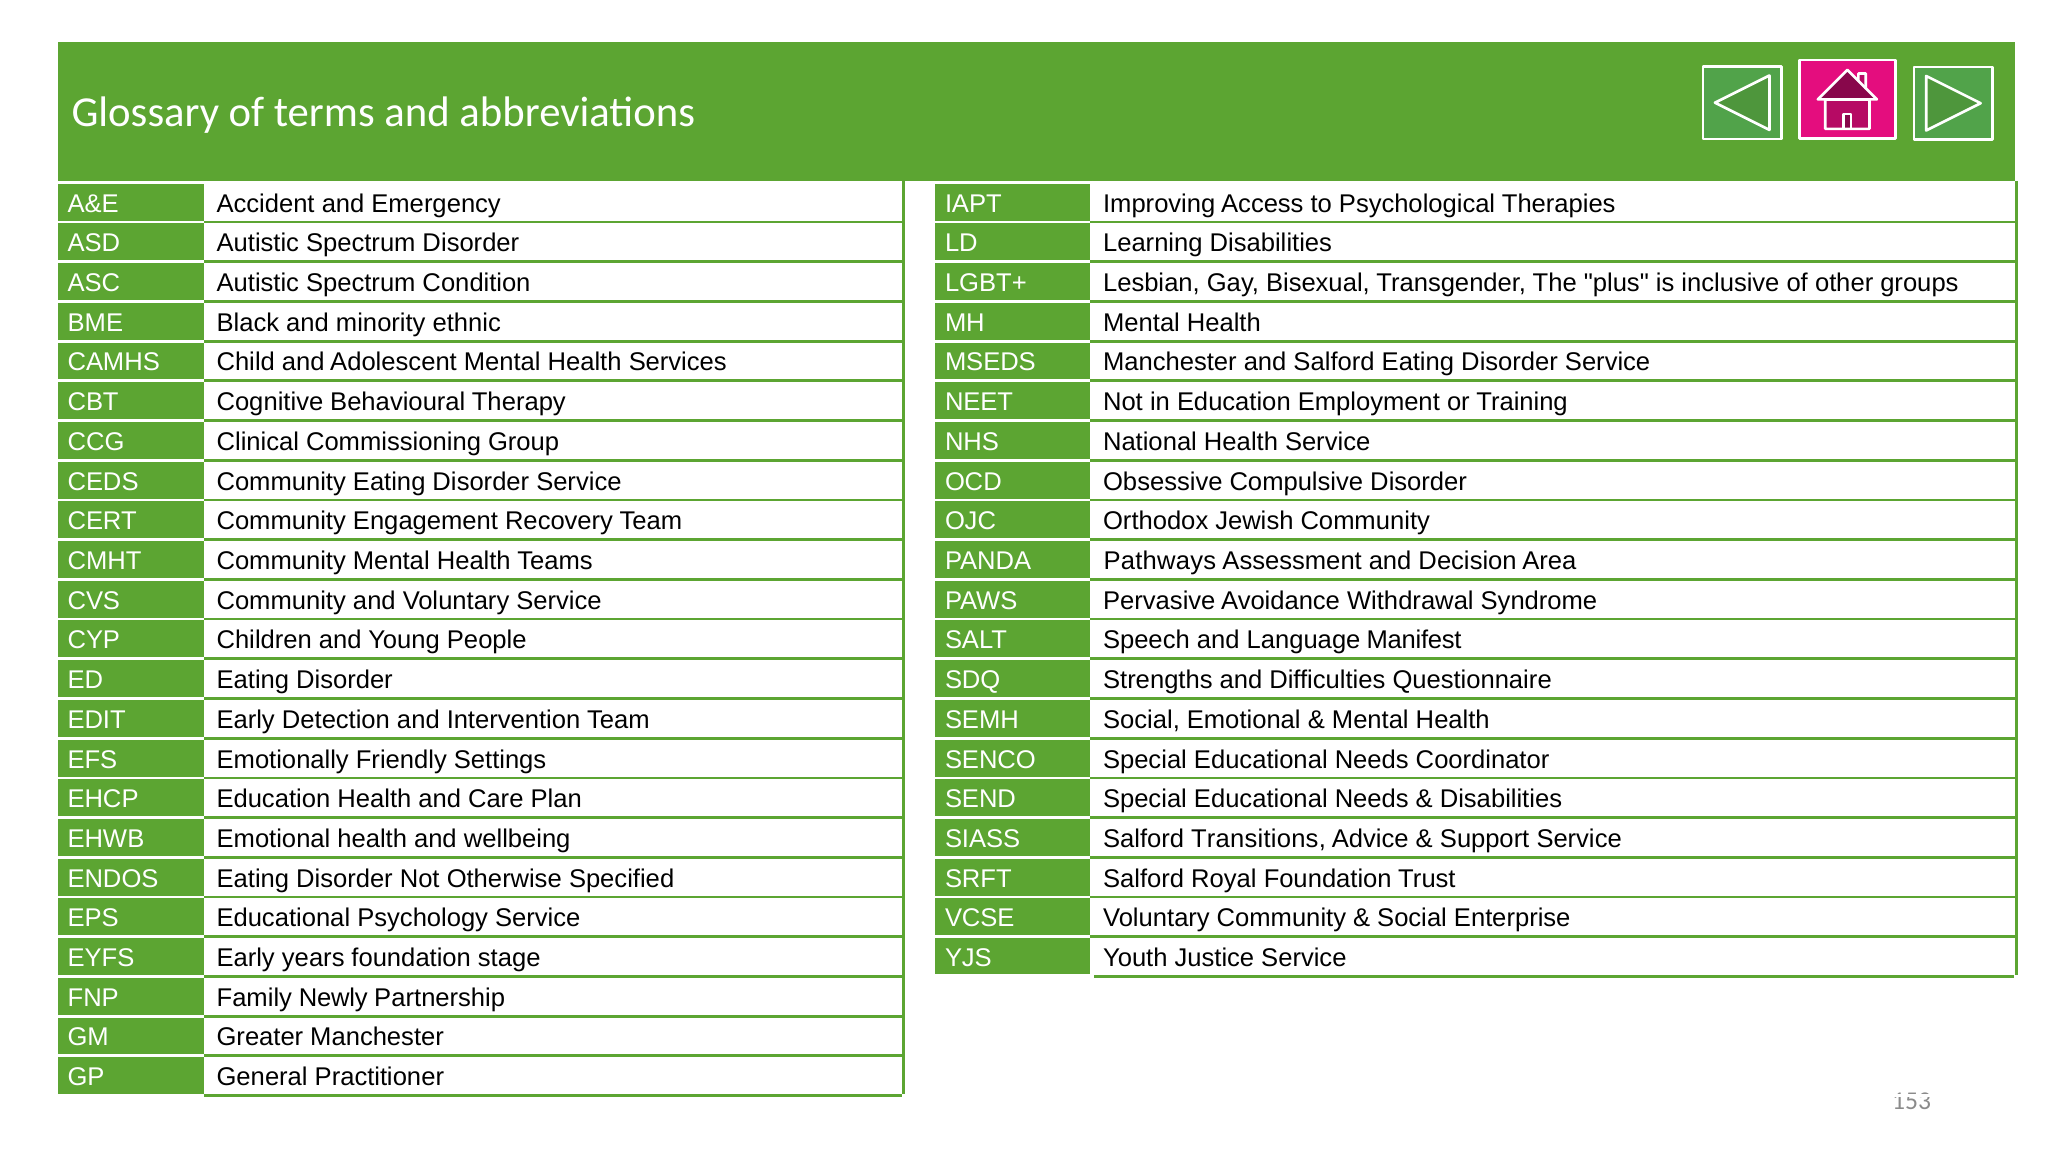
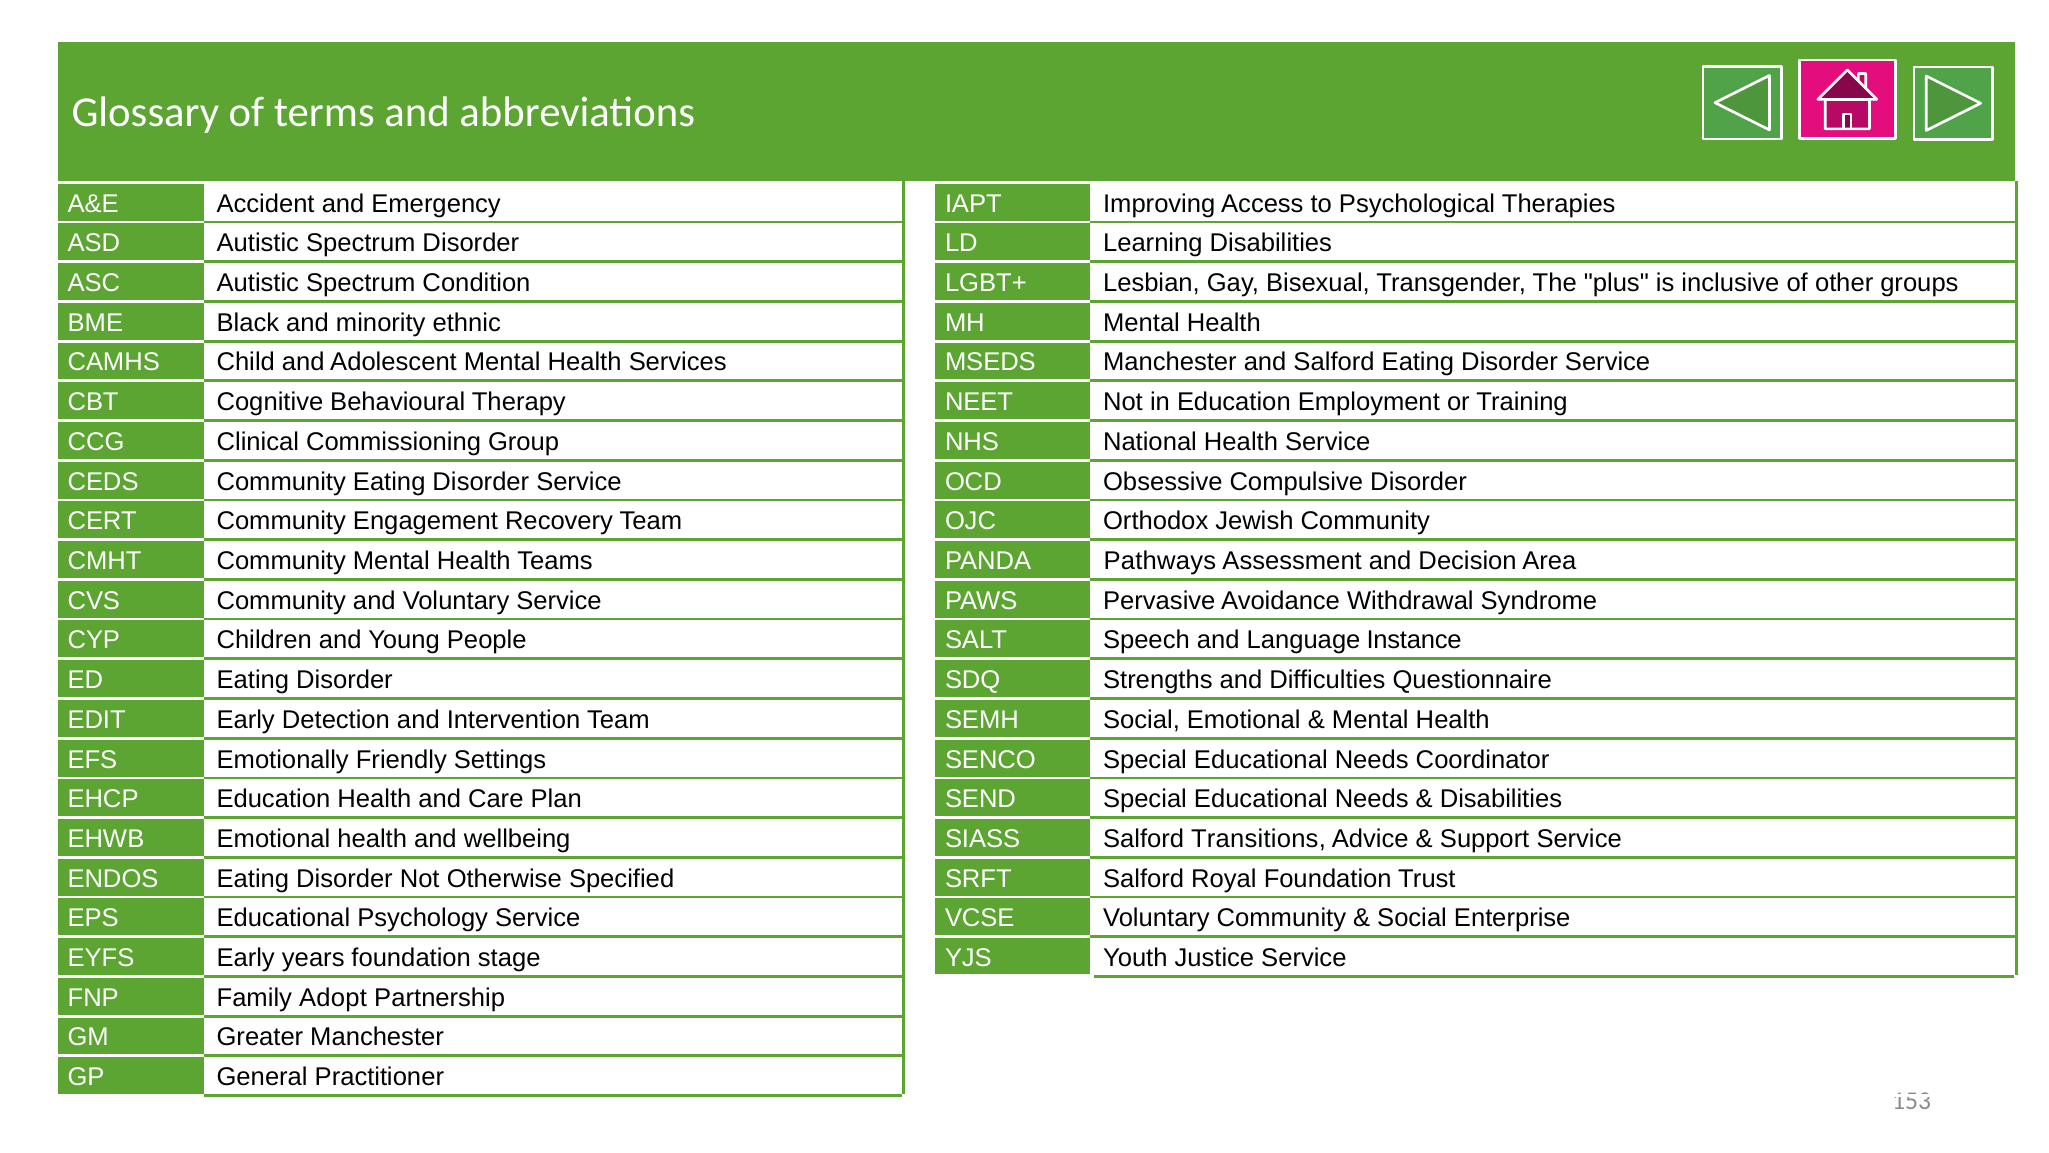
Manifest: Manifest -> Instance (1414, 640)
Newly: Newly -> Adopt (333, 997)
